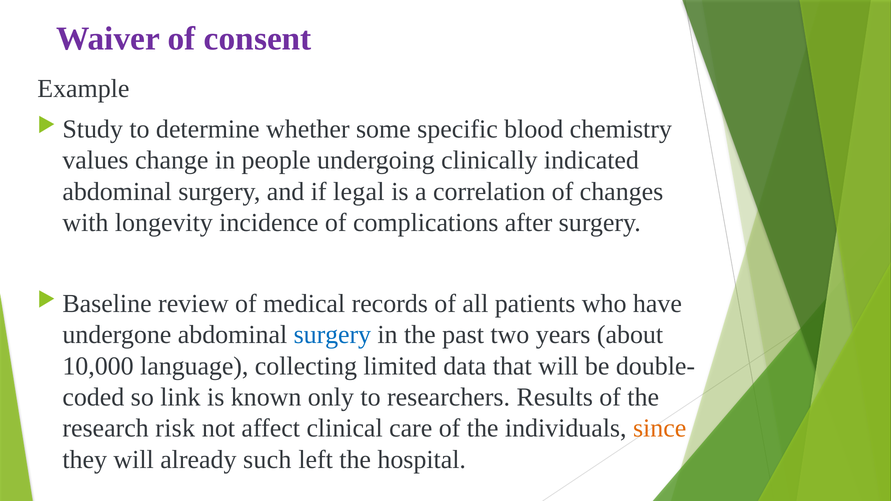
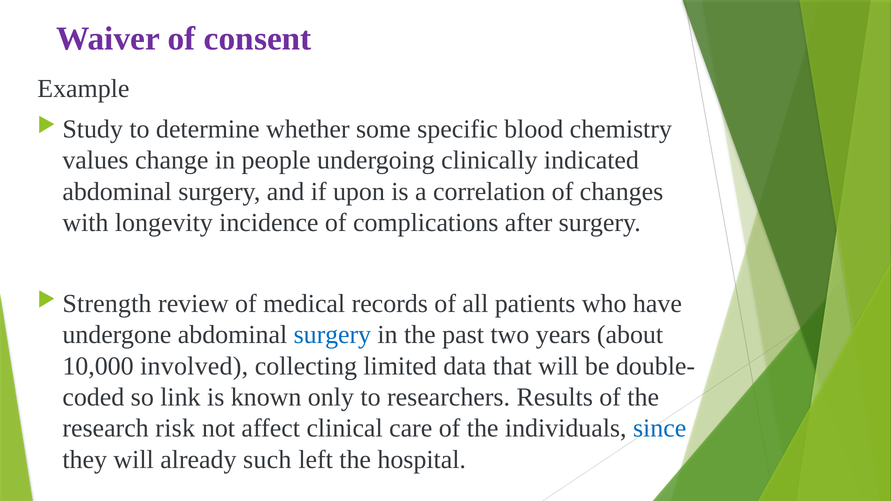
legal: legal -> upon (359, 192)
Baseline: Baseline -> Strength (107, 304)
language: language -> involved (194, 366)
since colour: orange -> blue (660, 428)
